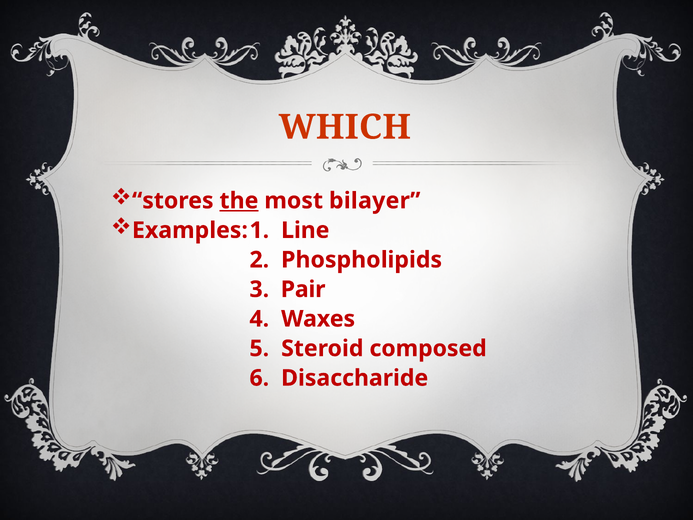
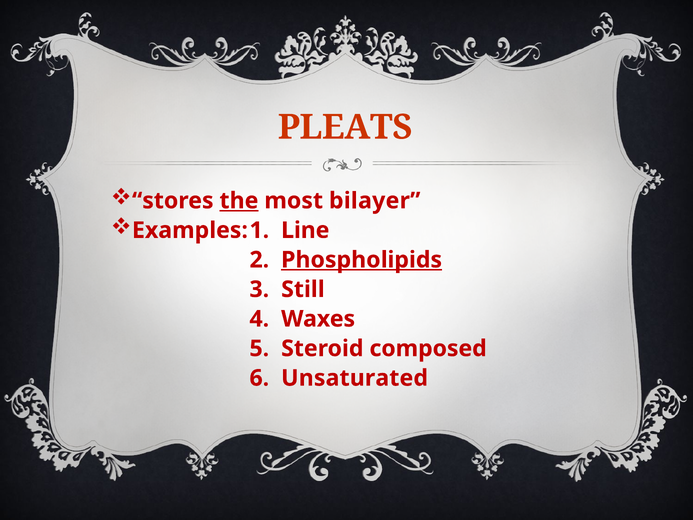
WHICH: WHICH -> PLEATS (345, 127)
Phospholipids underline: none -> present (362, 260)
Pair: Pair -> Still (303, 289)
Disaccharide: Disaccharide -> Unsaturated (355, 378)
